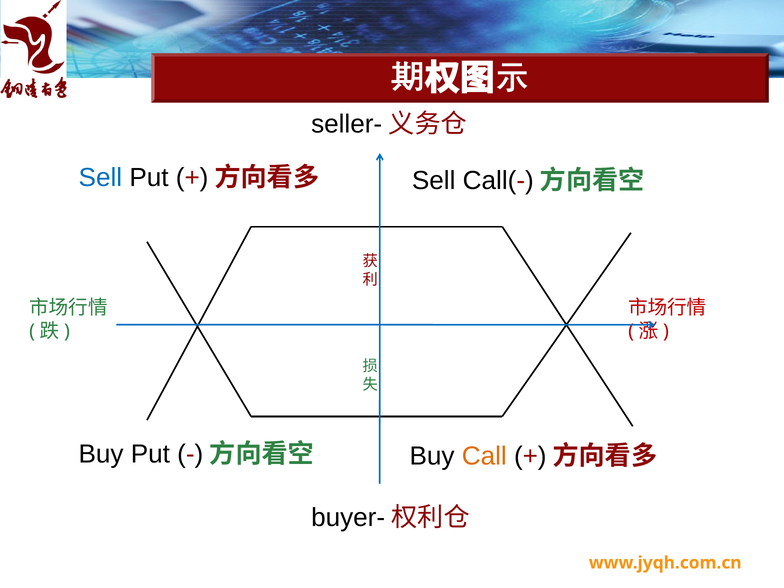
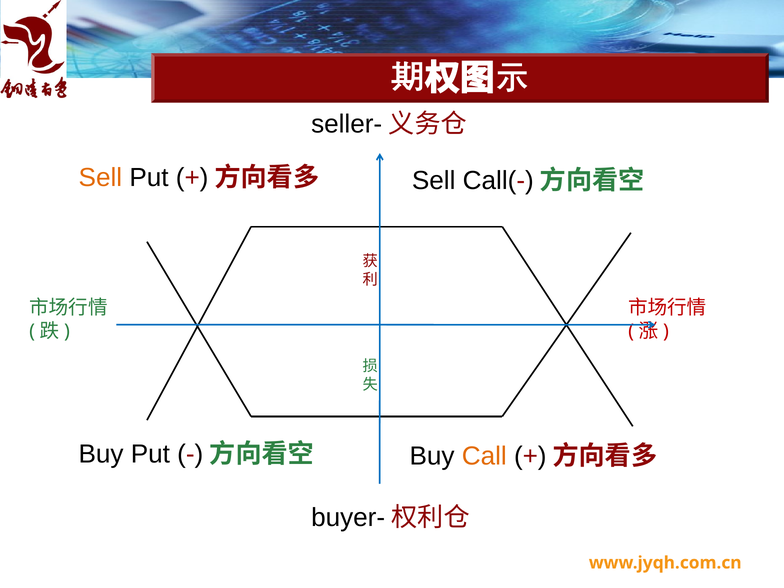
Sell colour: blue -> orange (100, 178)
